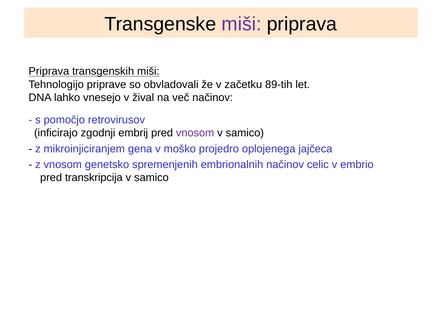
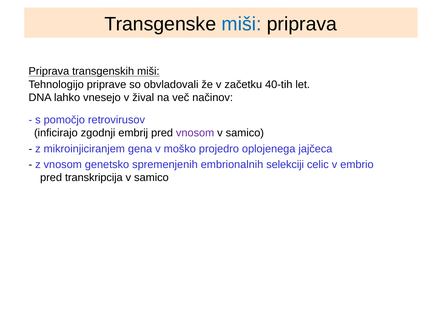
miši colour: purple -> blue (241, 24)
89-tih: 89-tih -> 40-tih (279, 85)
embrionalnih načinov: načinov -> selekciji (285, 165)
